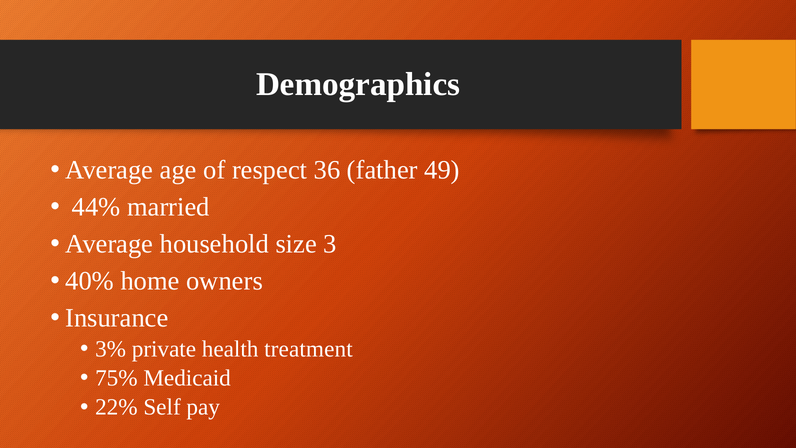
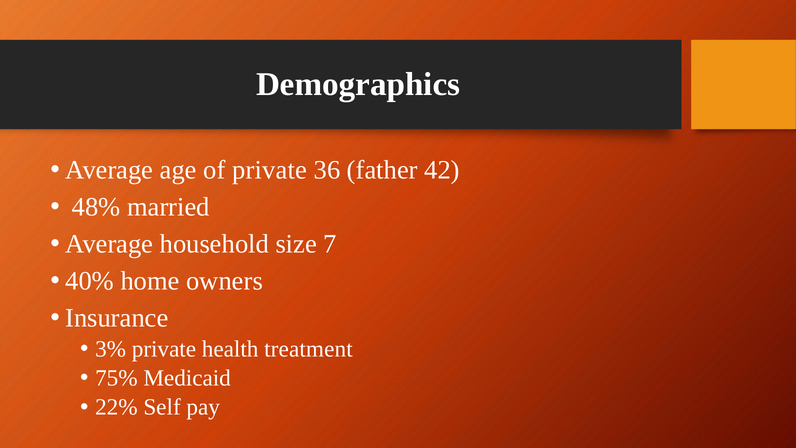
of respect: respect -> private (269, 170)
49: 49 -> 42 (442, 170)
44%: 44% -> 48% (96, 207)
3: 3 -> 7 (330, 244)
